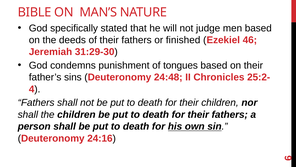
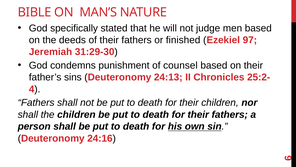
46: 46 -> 97 (250, 40)
tongues: tongues -> counsel (180, 65)
24:48: 24:48 -> 24:13 (168, 77)
